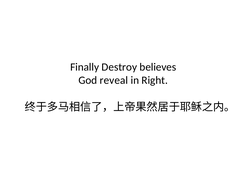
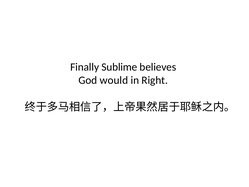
Destroy: Destroy -> Sublime (119, 67)
reveal: reveal -> would (114, 80)
